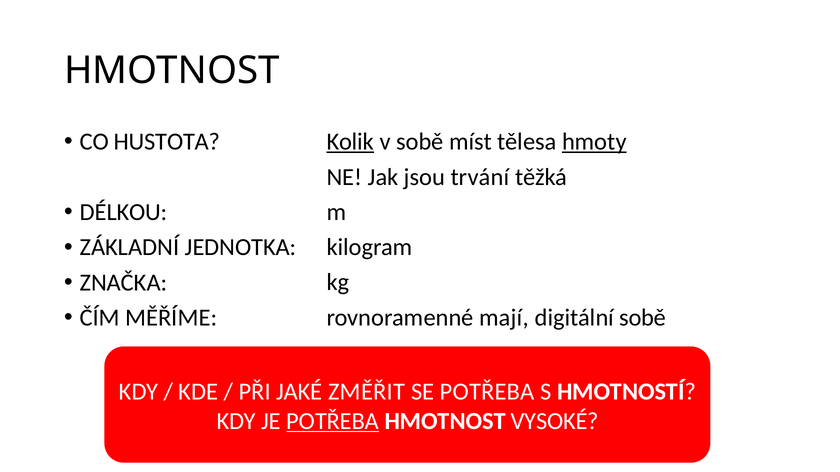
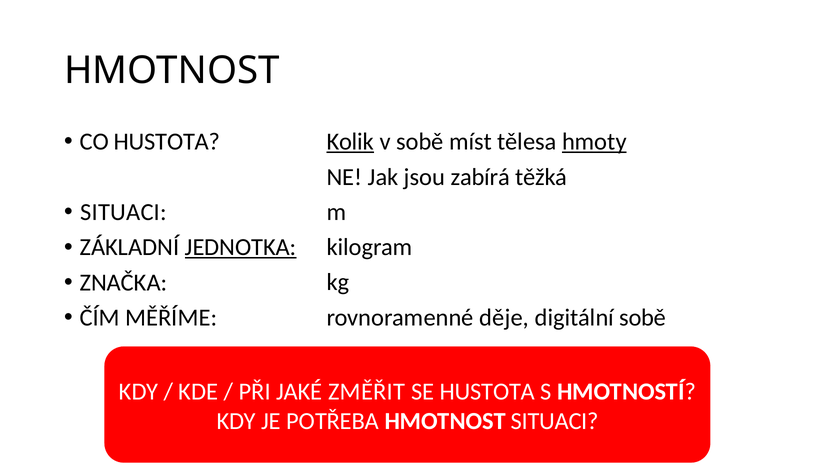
trvání: trvání -> zabírá (480, 177)
DÉLKOU: DÉLKOU -> SITUACI (123, 212)
JEDNOTKA underline: none -> present (241, 248)
mají: mají -> děje (504, 318)
SE POTŘEBA: POTŘEBA -> HUSTOTA (487, 392)
POTŘEBA underline: present -> none (333, 421)
HMOTNOST VYSOKÉ: VYSOKÉ -> SITUACI (555, 421)
